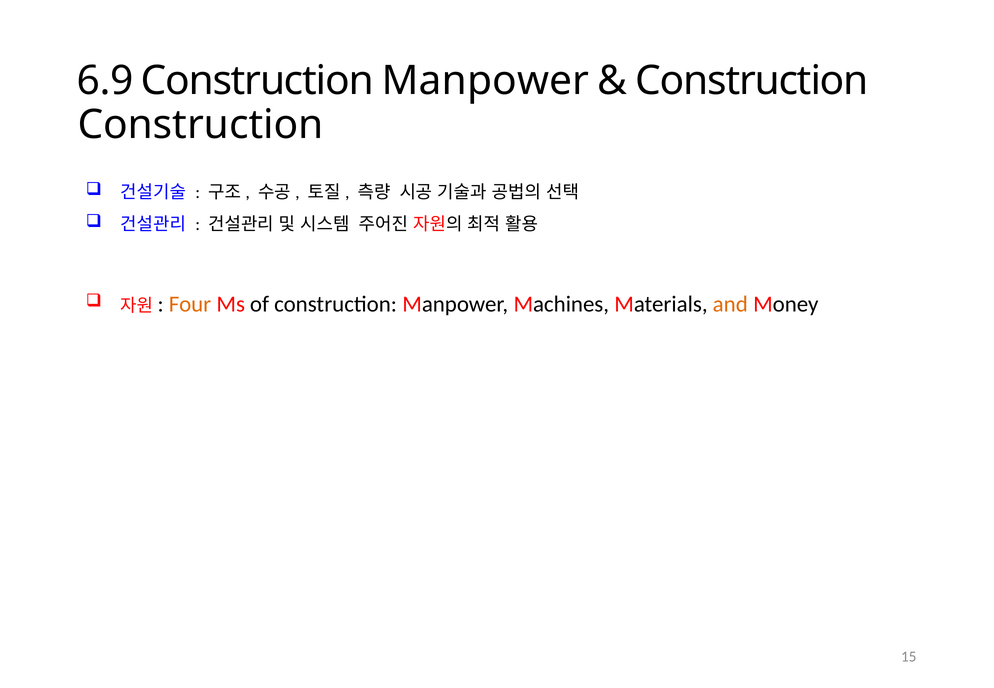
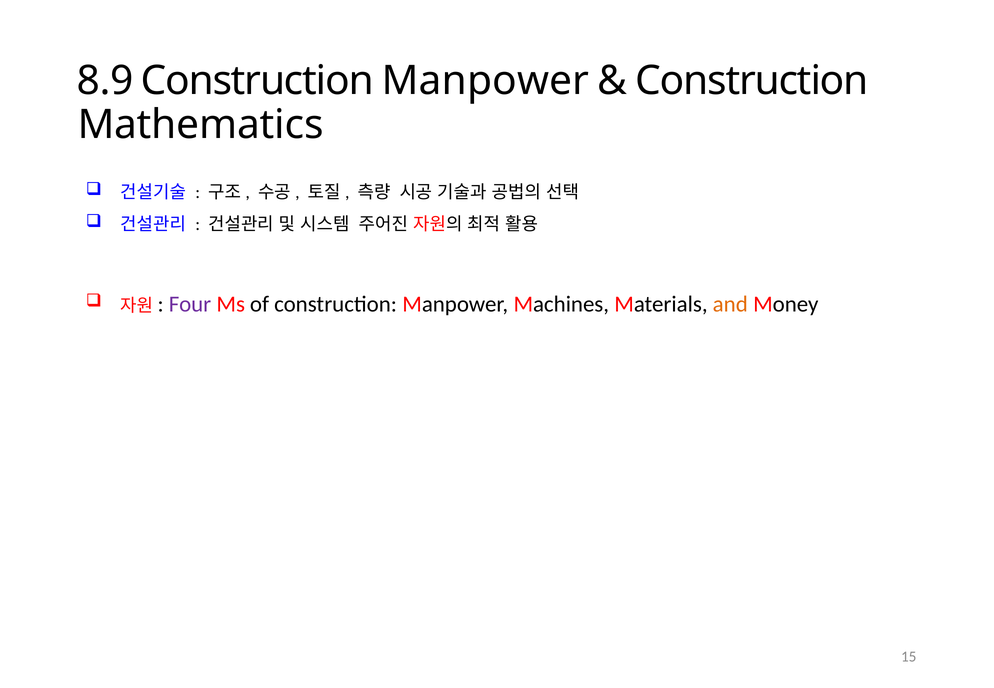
6.9: 6.9 -> 8.9 (105, 81)
Construction: Construction -> Mathematics (201, 125)
Four colour: orange -> purple (190, 304)
